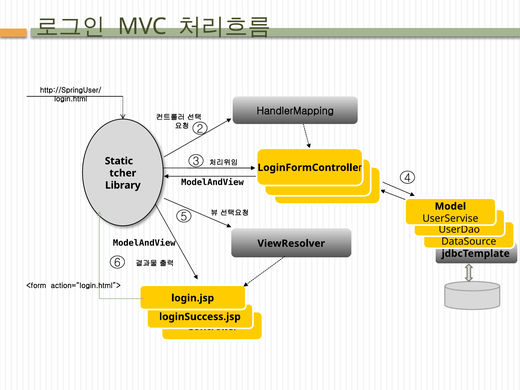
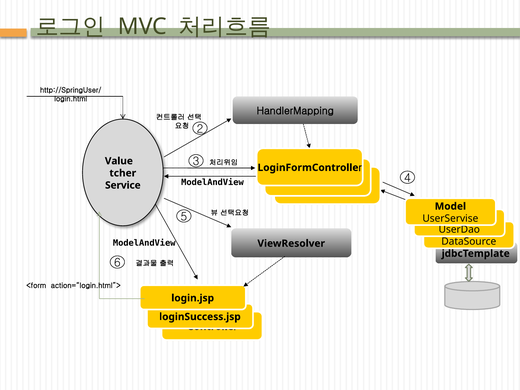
Static: Static -> Value (119, 161)
Library: Library -> Service (123, 185)
